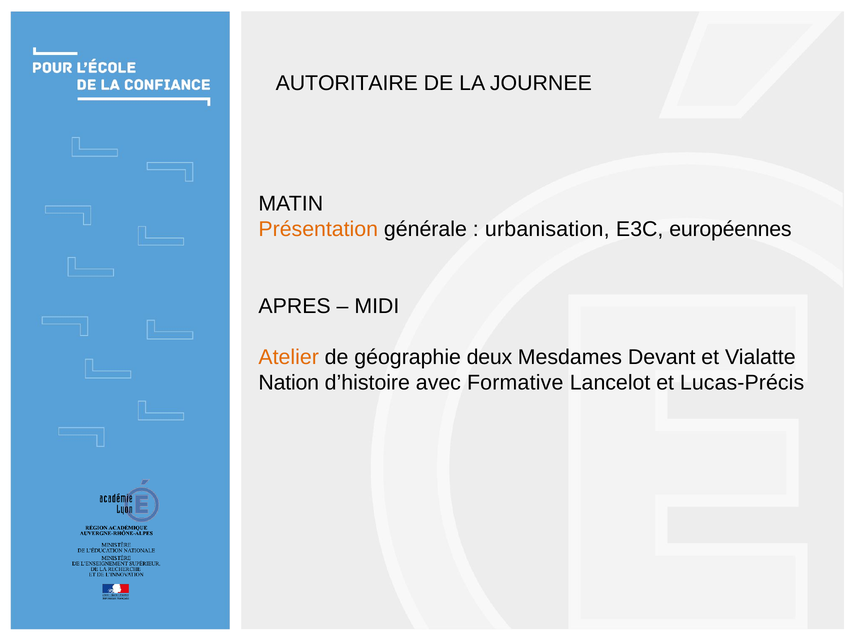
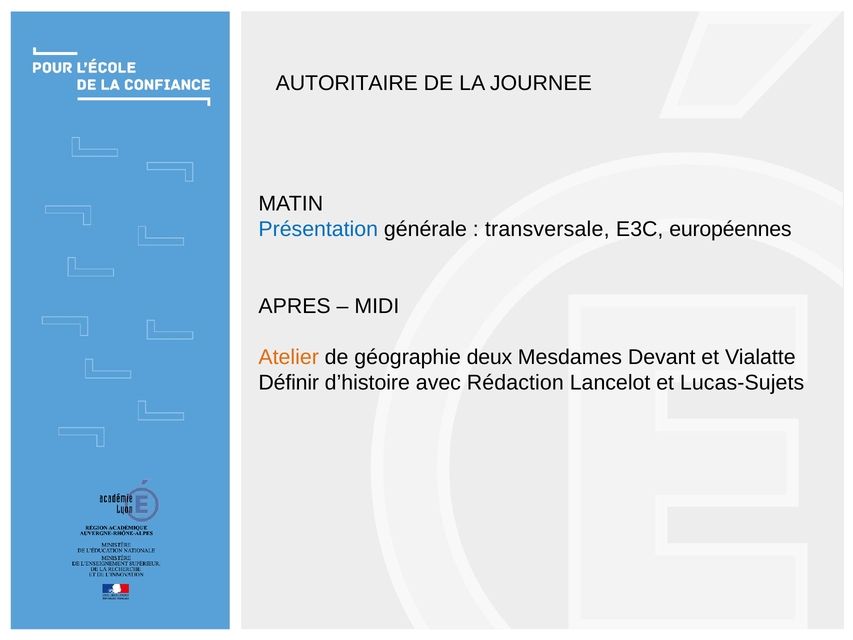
Présentation colour: orange -> blue (318, 229)
urbanisation: urbanisation -> transversale (547, 229)
Nation: Nation -> Définir (289, 383)
Formative: Formative -> Rédaction (515, 383)
Lucas-Précis: Lucas-Précis -> Lucas-Sujets (742, 383)
